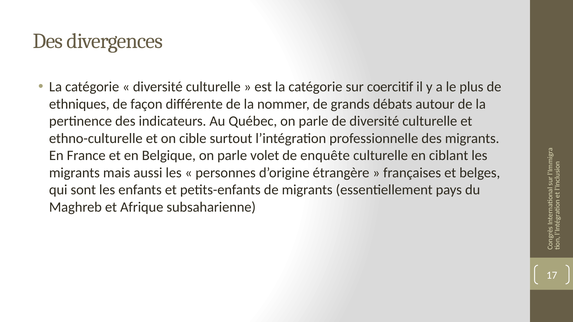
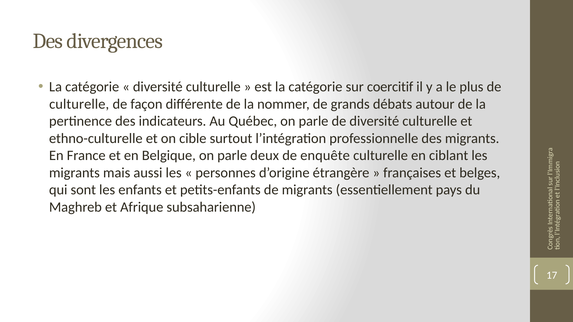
ethniques: ethniques -> culturelle (79, 104)
volet: volet -> deux (265, 156)
